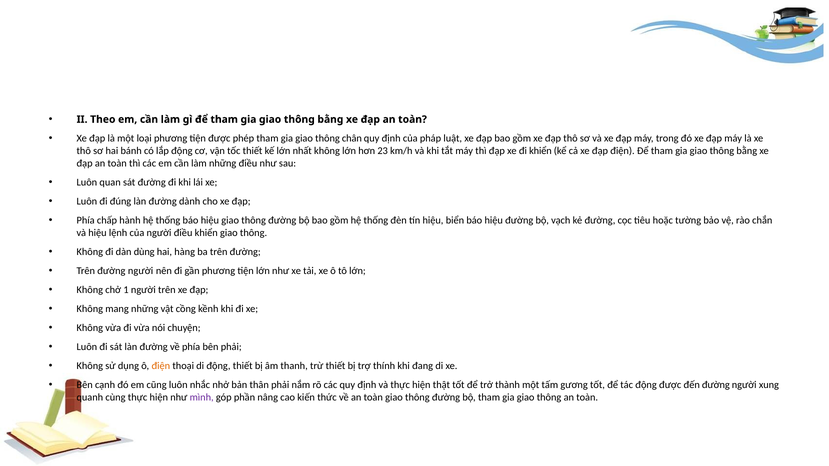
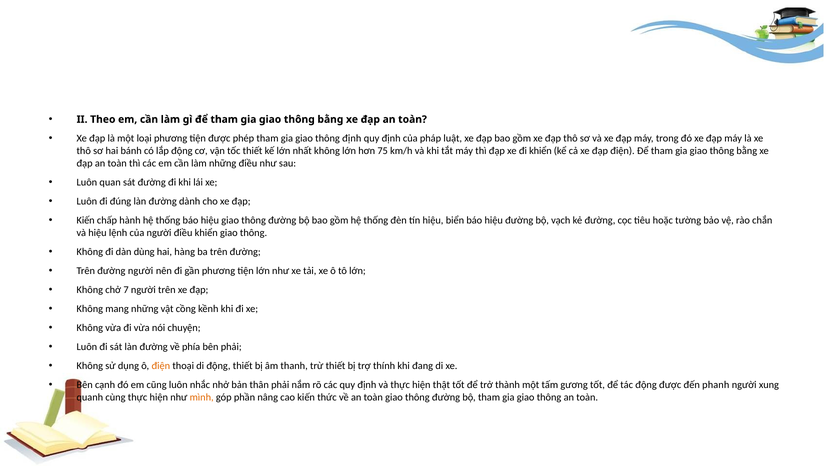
thông chân: chân -> định (352, 138)
23: 23 -> 75 (383, 151)
Phía: Phía -> Kiến (86, 220)
1: 1 -> 7 (126, 290)
đến đường: đường -> phanh (716, 385)
mình colour: purple -> orange (202, 397)
